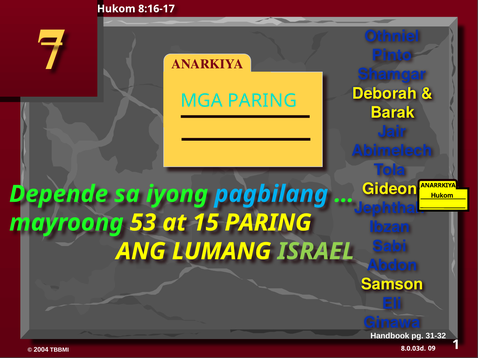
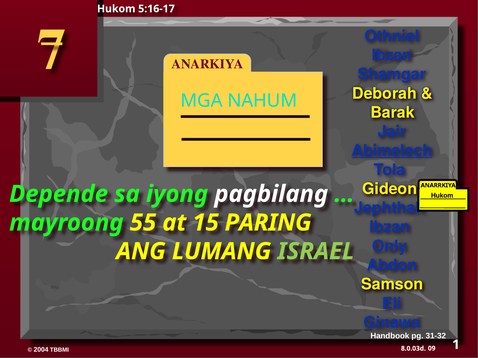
8:16-17: 8:16-17 -> 5:16-17 (157, 9)
Pinto: Pinto -> Ibzan (392, 55)
MGA PARING: PARING -> NAHUM (262, 101)
Abimelech underline: none -> present (392, 151)
pagbilang colour: light blue -> white (271, 194)
53: 53 -> 55 (143, 223)
Sabi: Sabi -> Only (390, 246)
